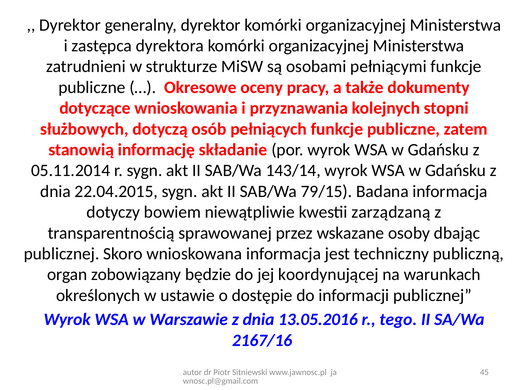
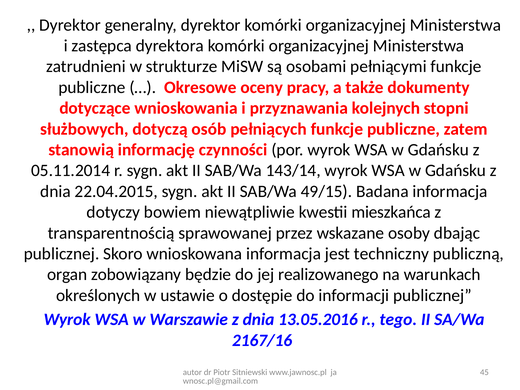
składanie: składanie -> czynności (233, 150)
79/15: 79/15 -> 49/15 (327, 191)
zarządzaną: zarządzaną -> mieszkańca (391, 212)
koordynującej: koordynującej -> realizowanego (328, 275)
